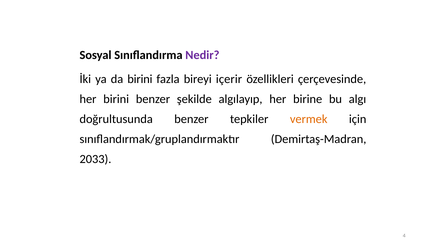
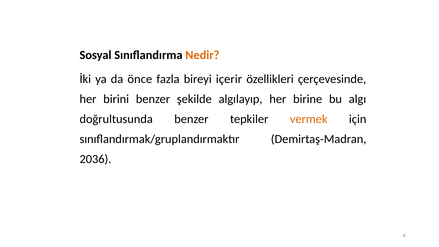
Nedir colour: purple -> orange (202, 55)
da birini: birini -> önce (140, 79)
2033: 2033 -> 2036 (95, 159)
